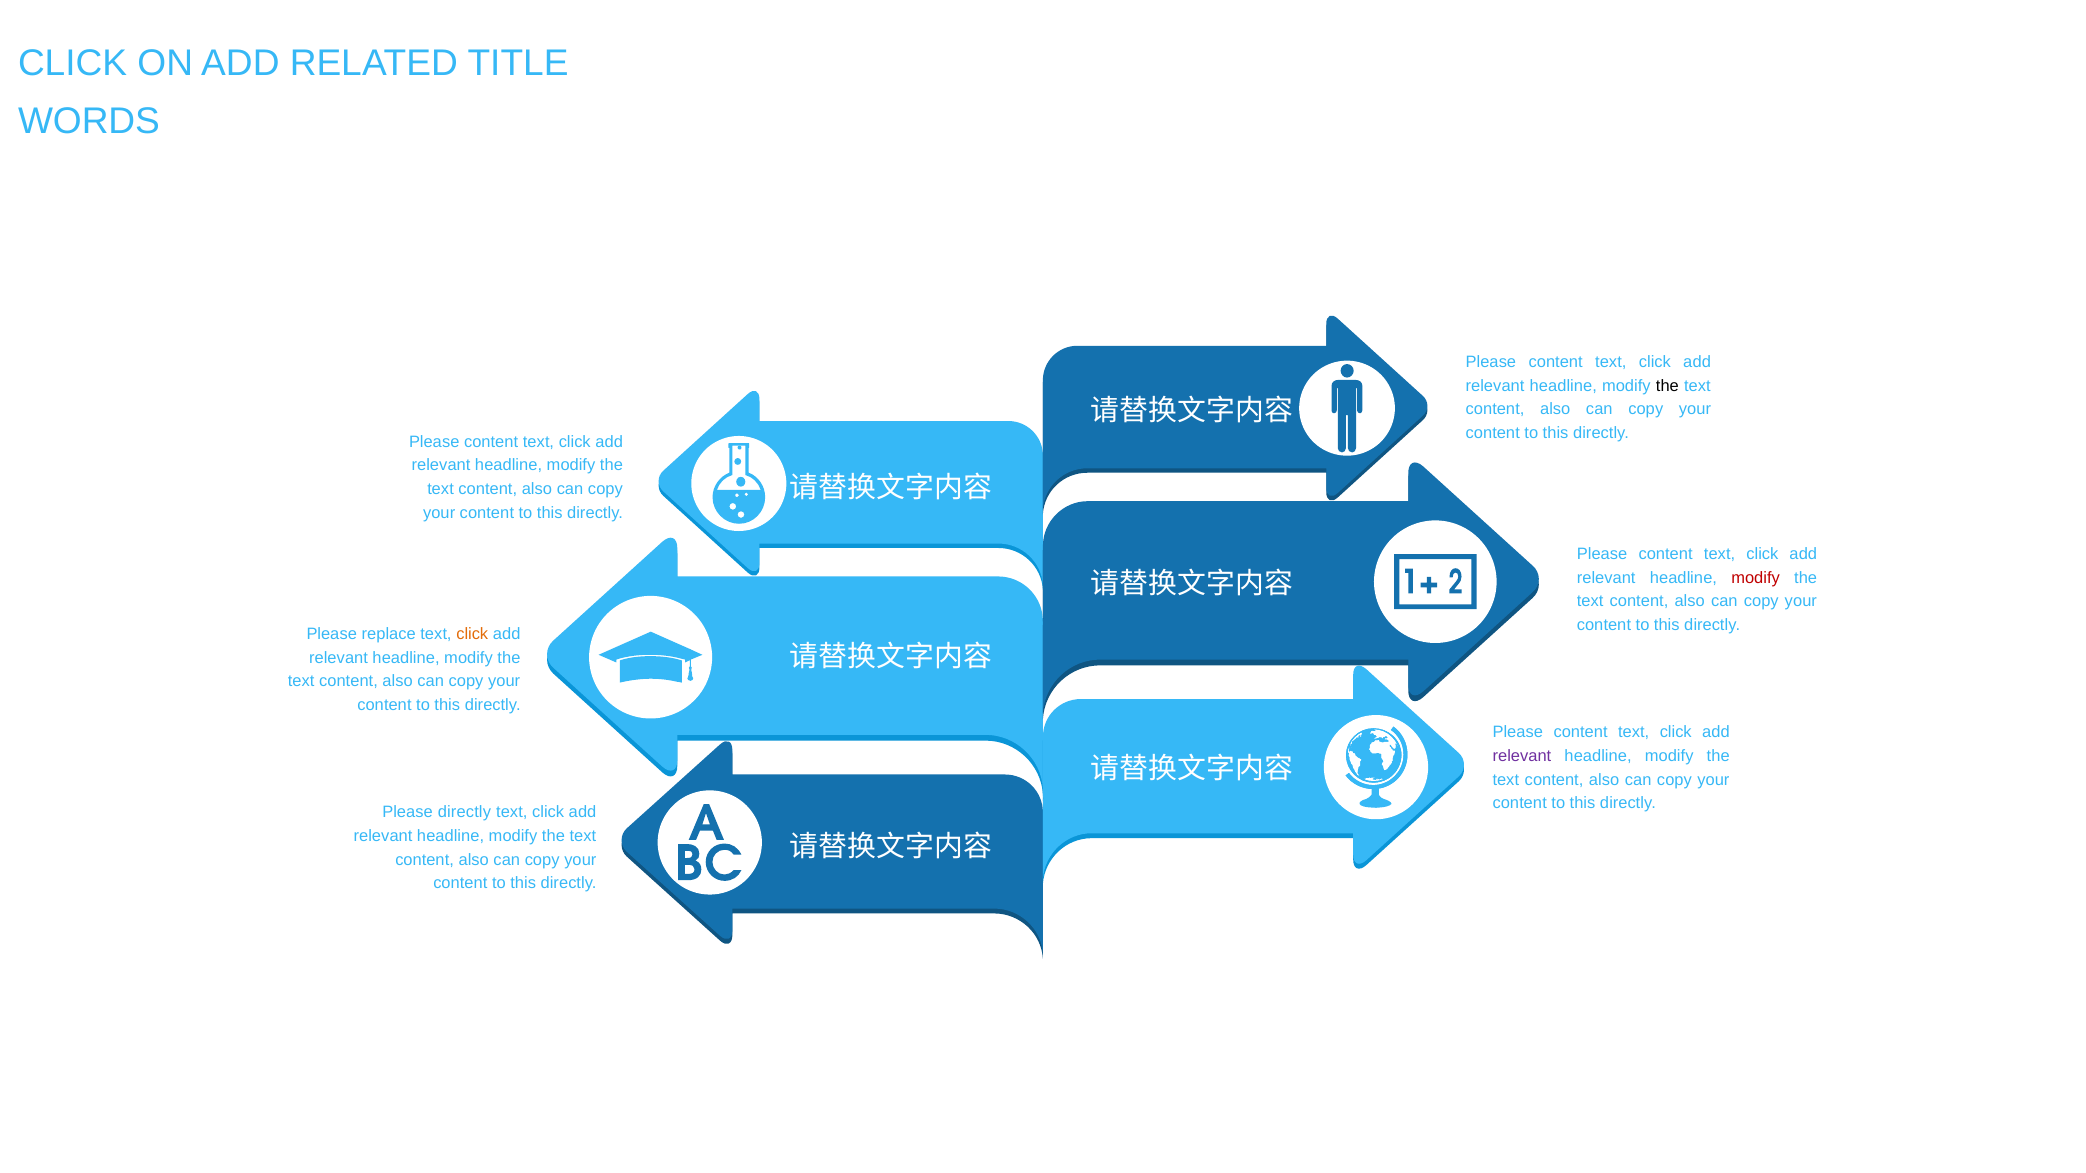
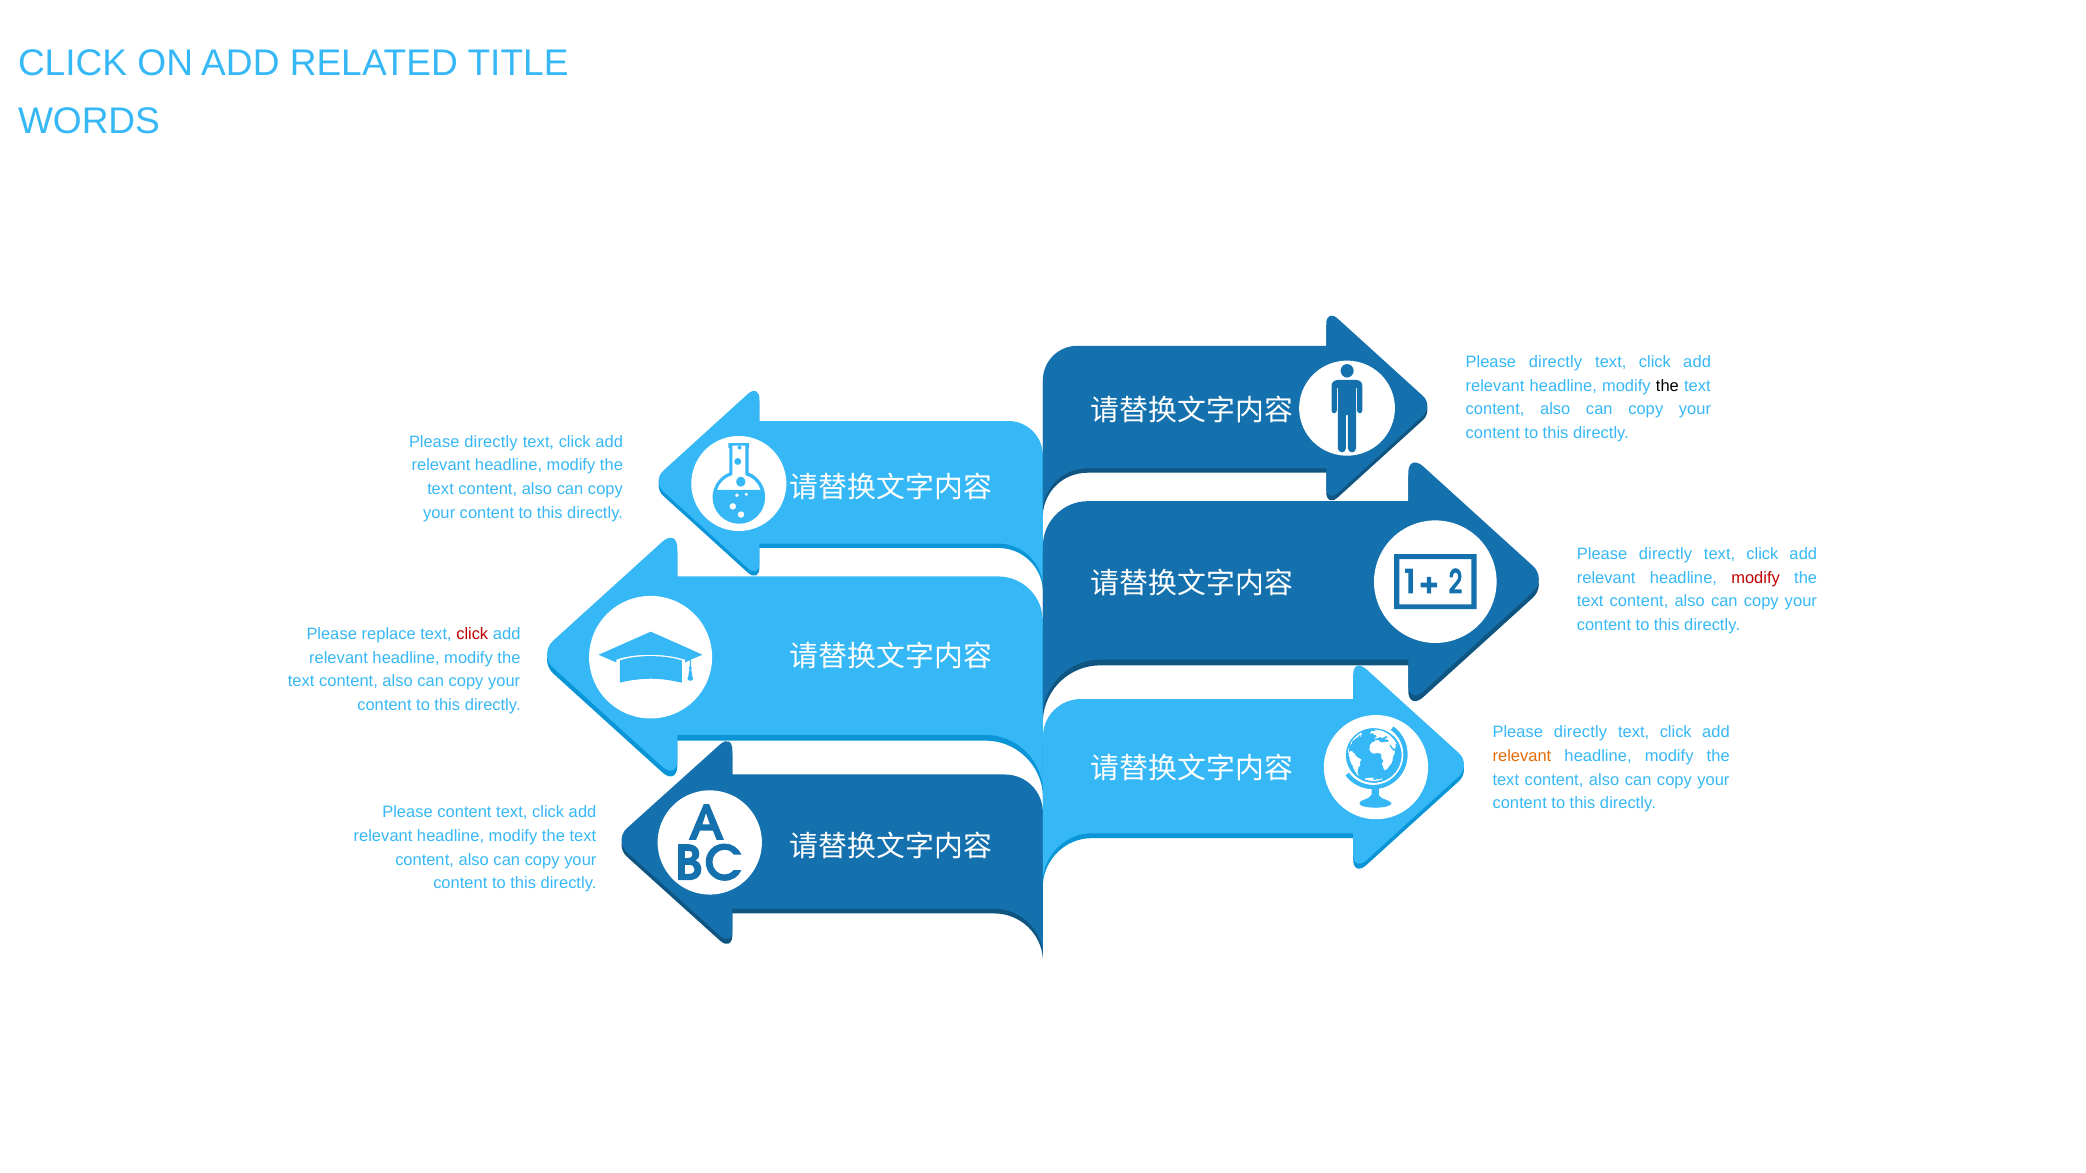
content: content -> directly (1556, 362)
content: content -> directly (491, 442)
content: content -> directly (1666, 554)
click colour: orange -> red (472, 634)
content: content -> directly (1580, 733)
relevant colour: purple -> orange (1522, 756)
Please directly: directly -> content (464, 813)
